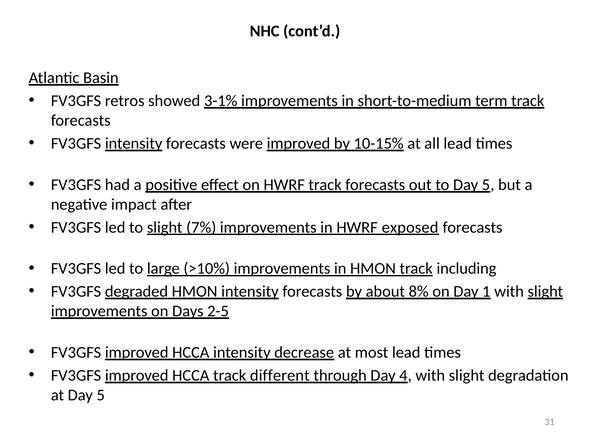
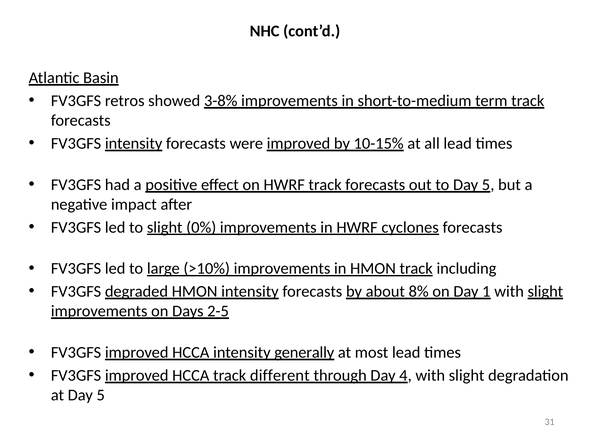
3-1%: 3-1% -> 3-8% (221, 101)
7%: 7% -> 0% (201, 228)
exposed: exposed -> cyclones (410, 228)
decrease: decrease -> generally (304, 353)
